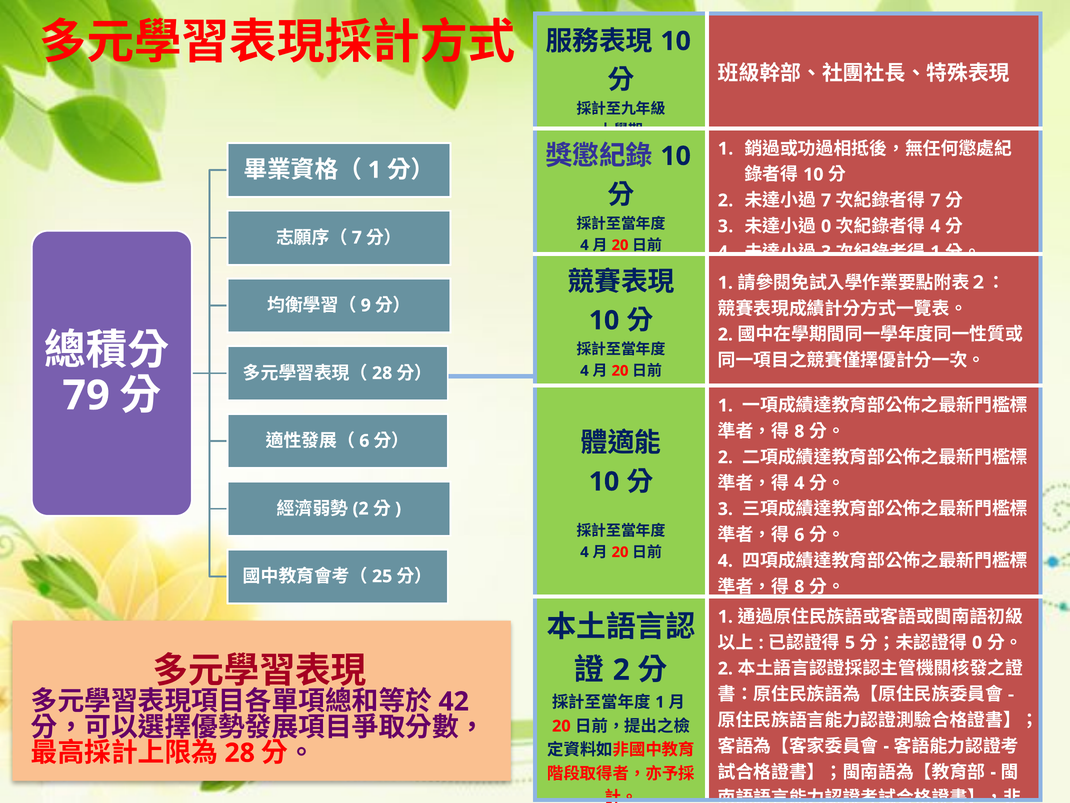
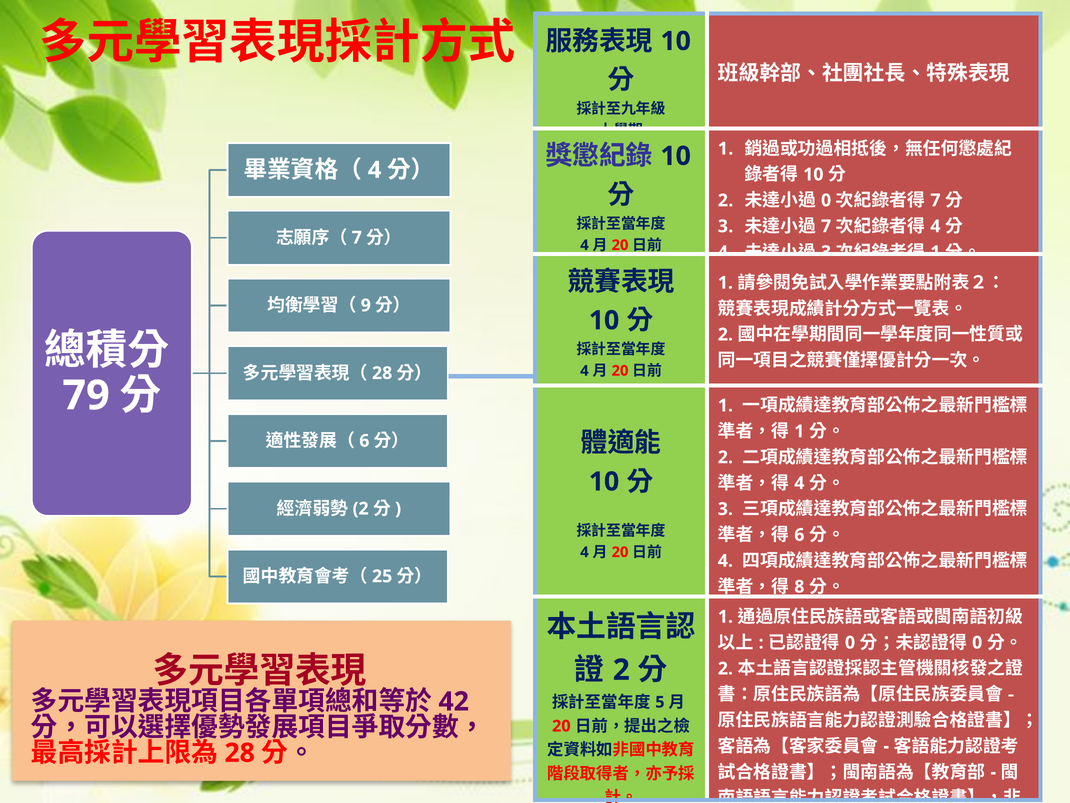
1: 1 -> 4 (375, 170)
7: 7 -> 0 (826, 200)
0: 0 -> 7 (826, 226)
8: 8 -> 1 (799, 431)
5: 5 -> 0 (850, 642)
1: 1 -> 5 (660, 702)
